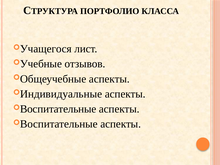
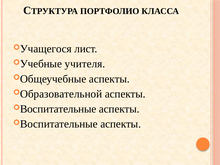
отзывов: отзывов -> учителя (85, 64)
Индивидуальные: Индивидуальные -> Образовательной (61, 94)
